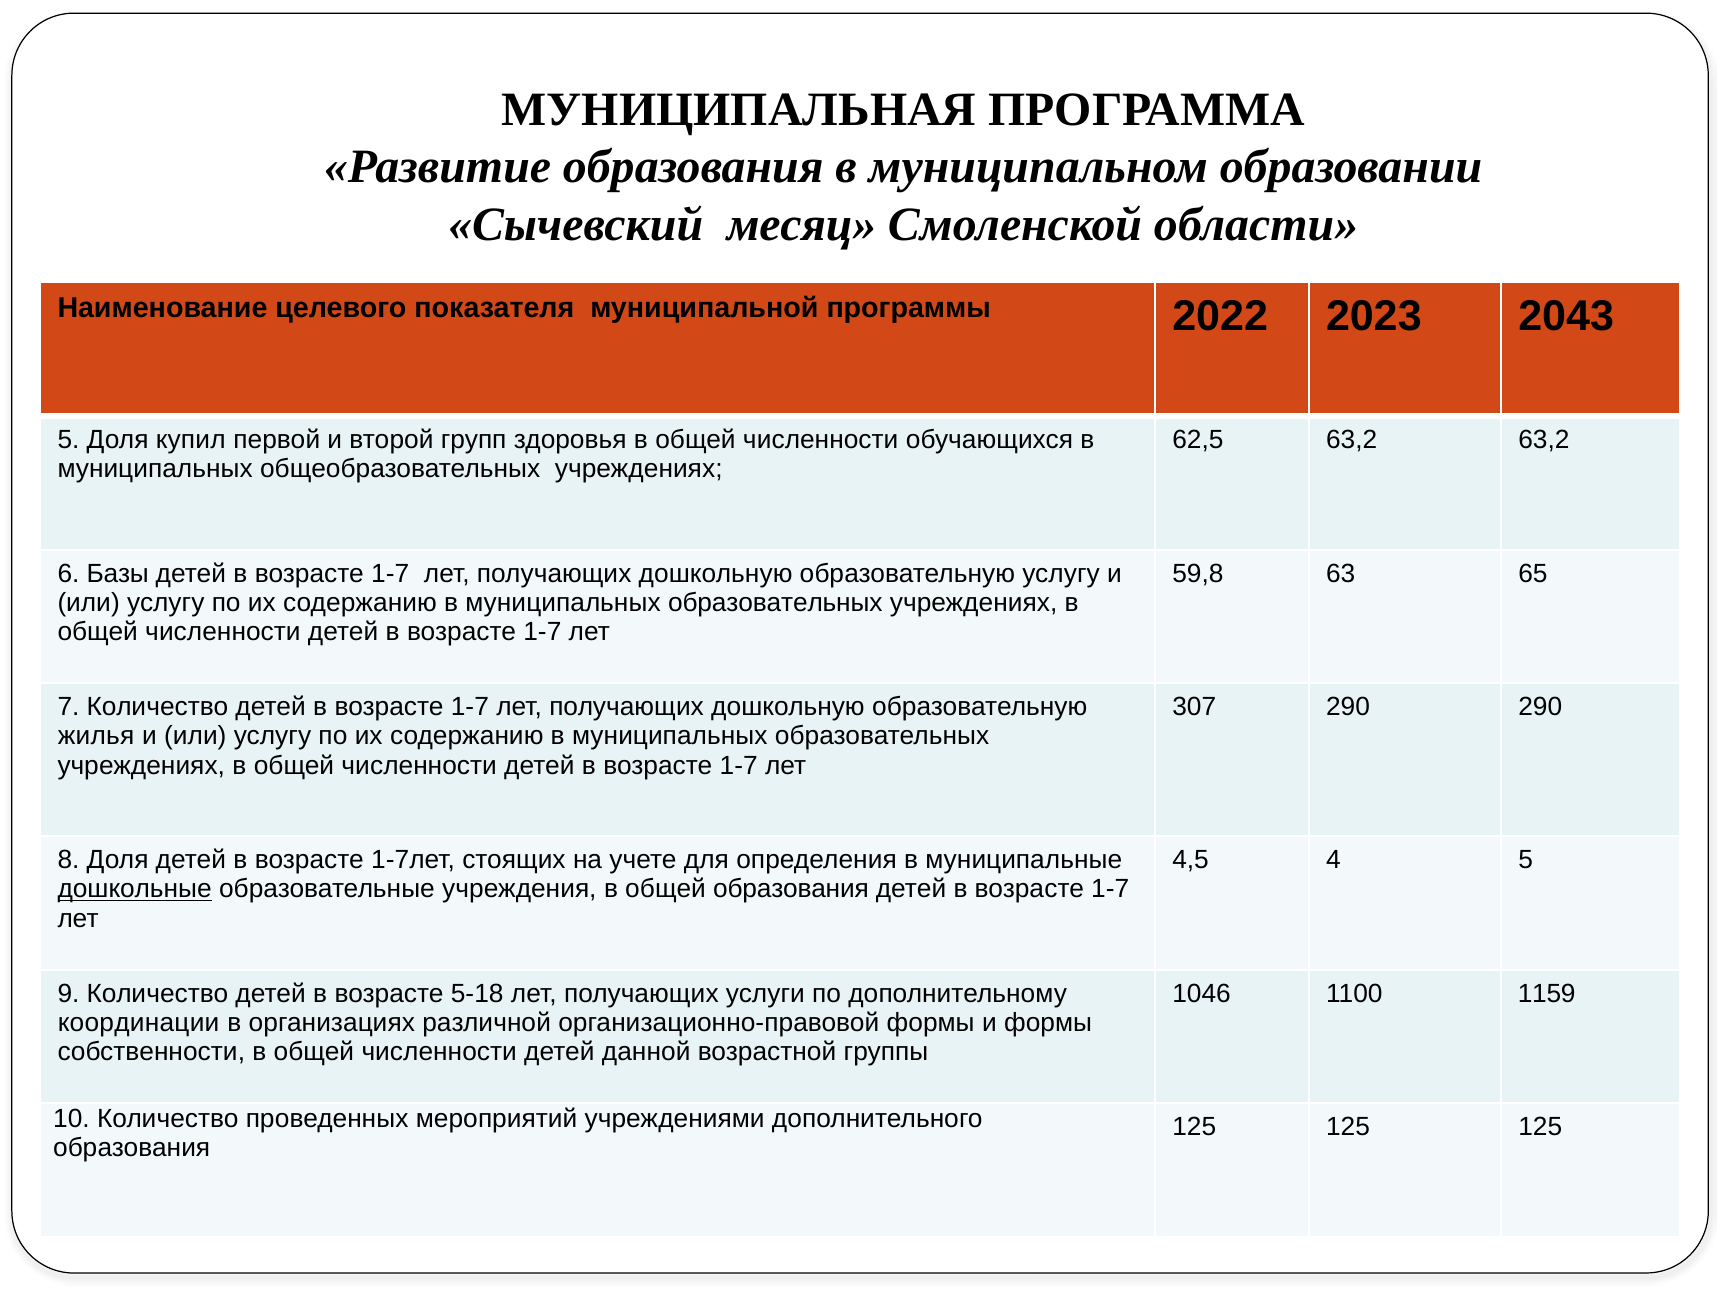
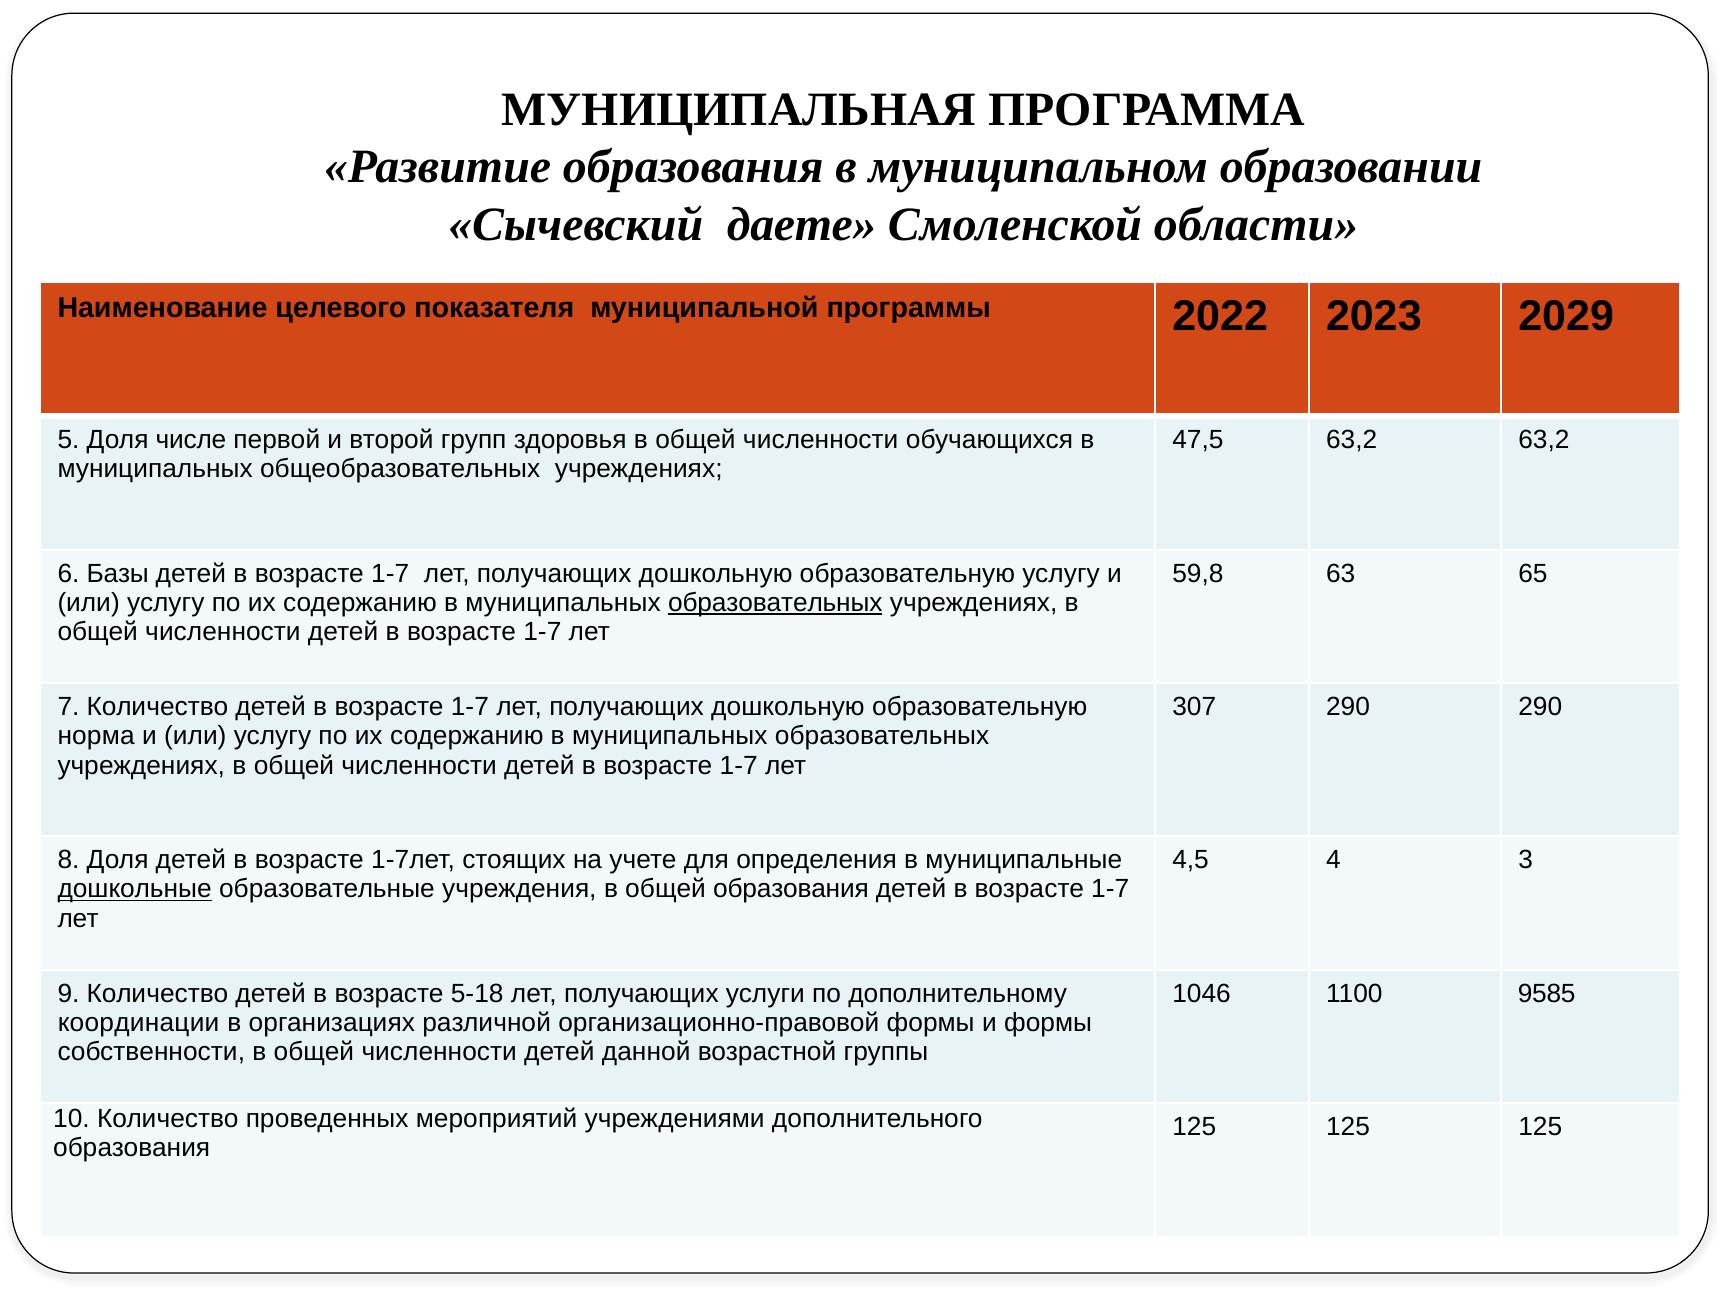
месяц: месяц -> даете (802, 224)
2043: 2043 -> 2029 (1566, 316)
купил: купил -> числе (191, 440)
62,5: 62,5 -> 47,5 (1198, 440)
образовательных underline: none -> present (775, 603)
жилья: жилья -> норма (96, 736)
4 5: 5 -> 3 (1526, 860)
1159: 1159 -> 9585 (1547, 993)
